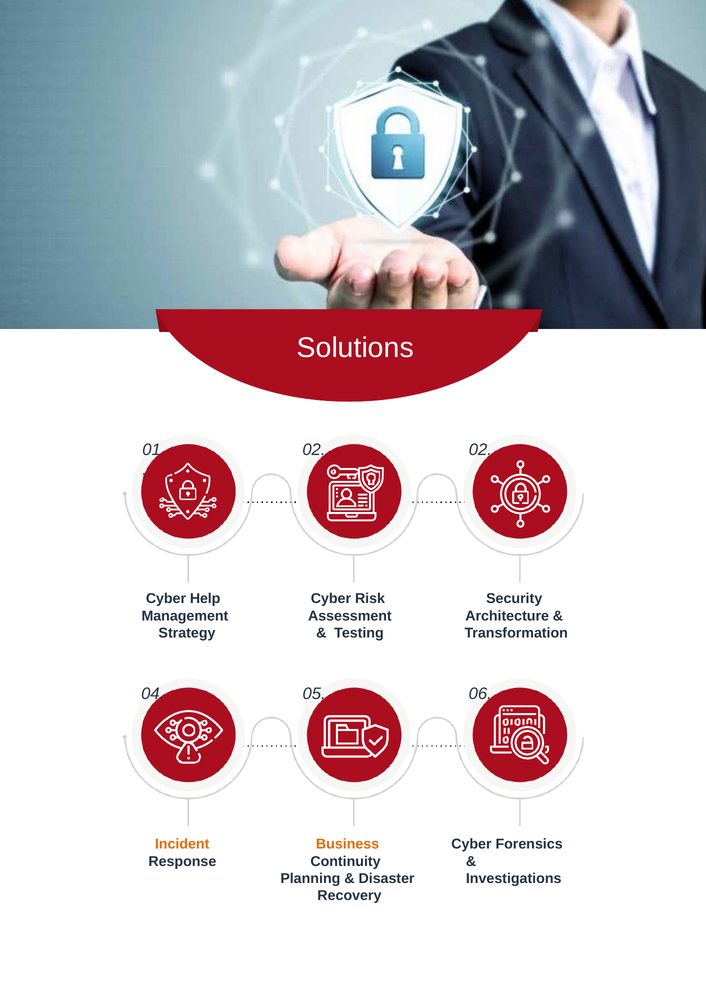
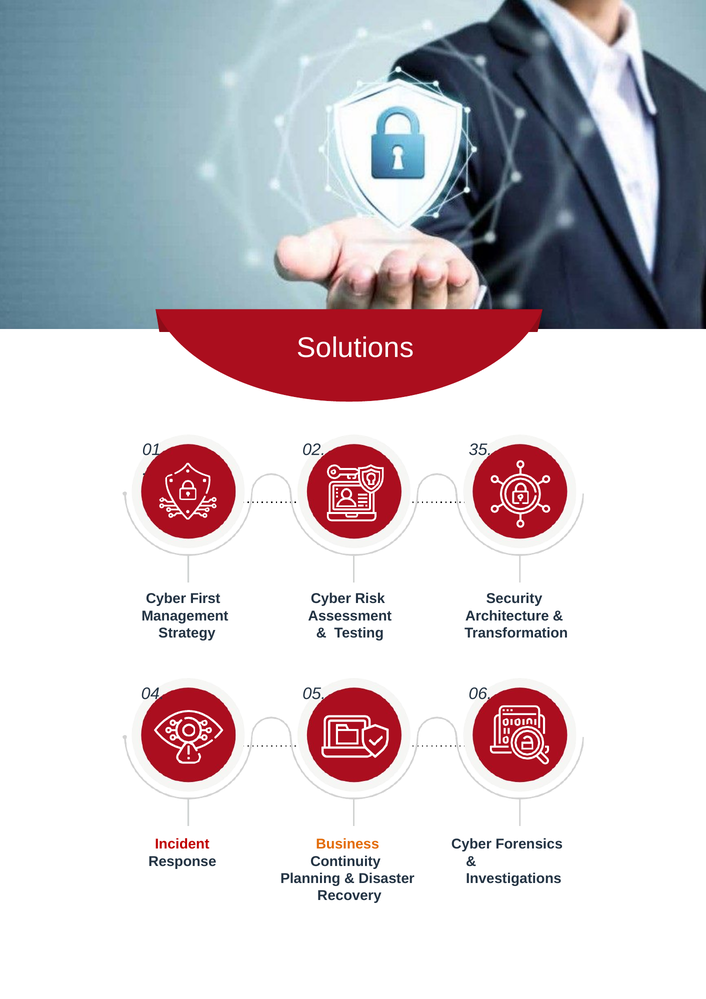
02 02: 02 -> 35 (480, 450)
Help: Help -> First (205, 599)
Incident colour: orange -> red (182, 844)
